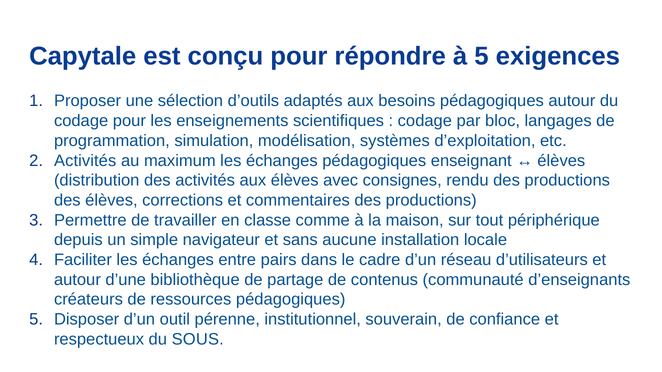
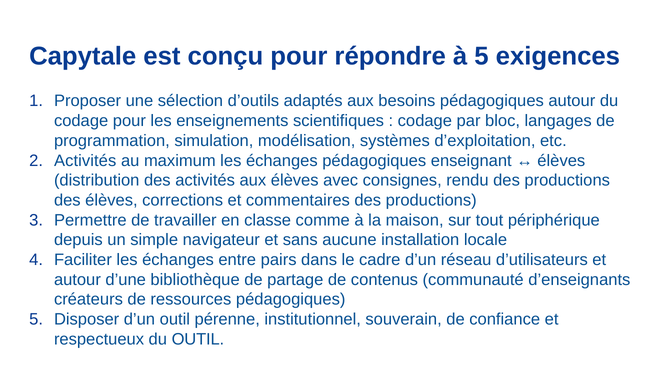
du SOUS: SOUS -> OUTIL (198, 339)
